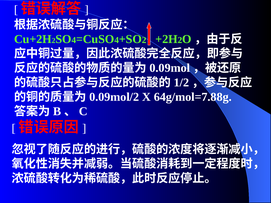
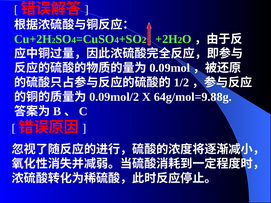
64g/mol=7.88g: 64g/mol=7.88g -> 64g/mol=9.88g (193, 97)
